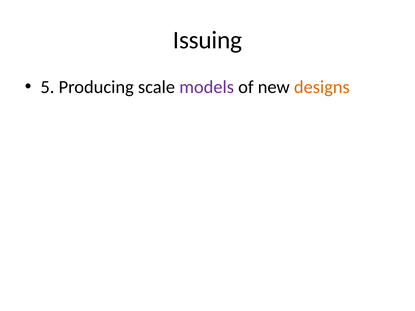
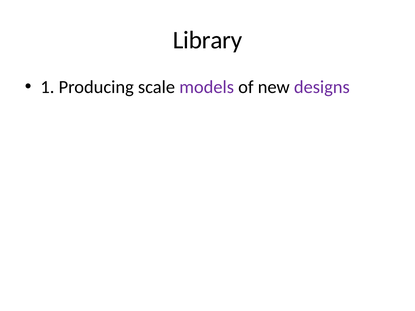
Issuing: Issuing -> Library (208, 40)
5: 5 -> 1 (47, 87)
designs colour: orange -> purple (322, 87)
